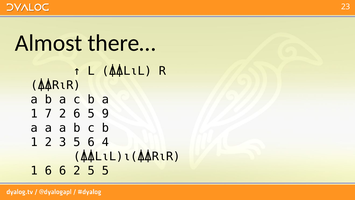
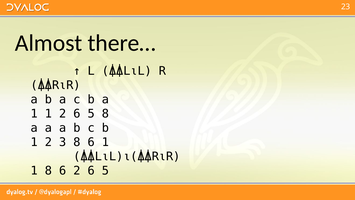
1 7: 7 -> 1 (49, 114)
5 9: 9 -> 8 (106, 114)
3 5: 5 -> 8 (77, 142)
6 4: 4 -> 1 (106, 142)
1 6: 6 -> 8 (49, 170)
6 2 5: 5 -> 6 (91, 170)
